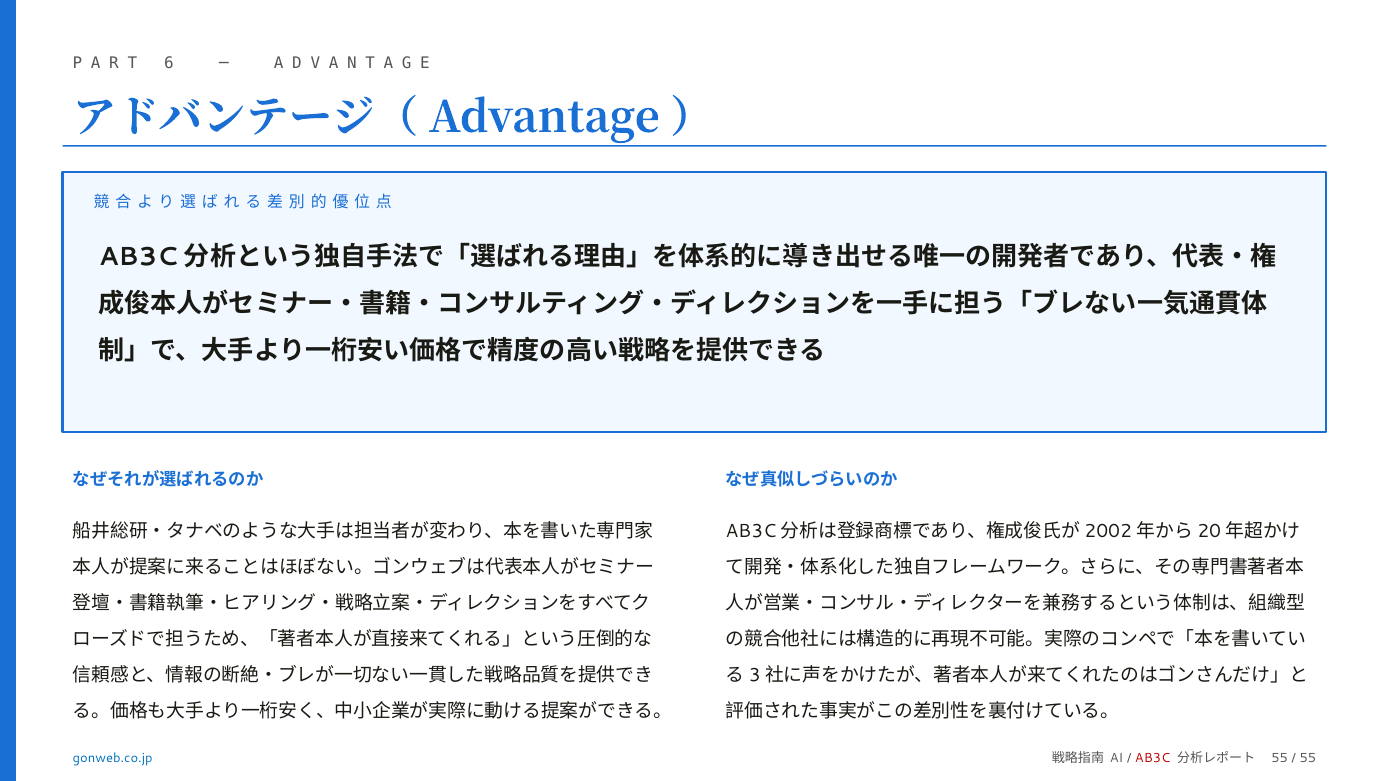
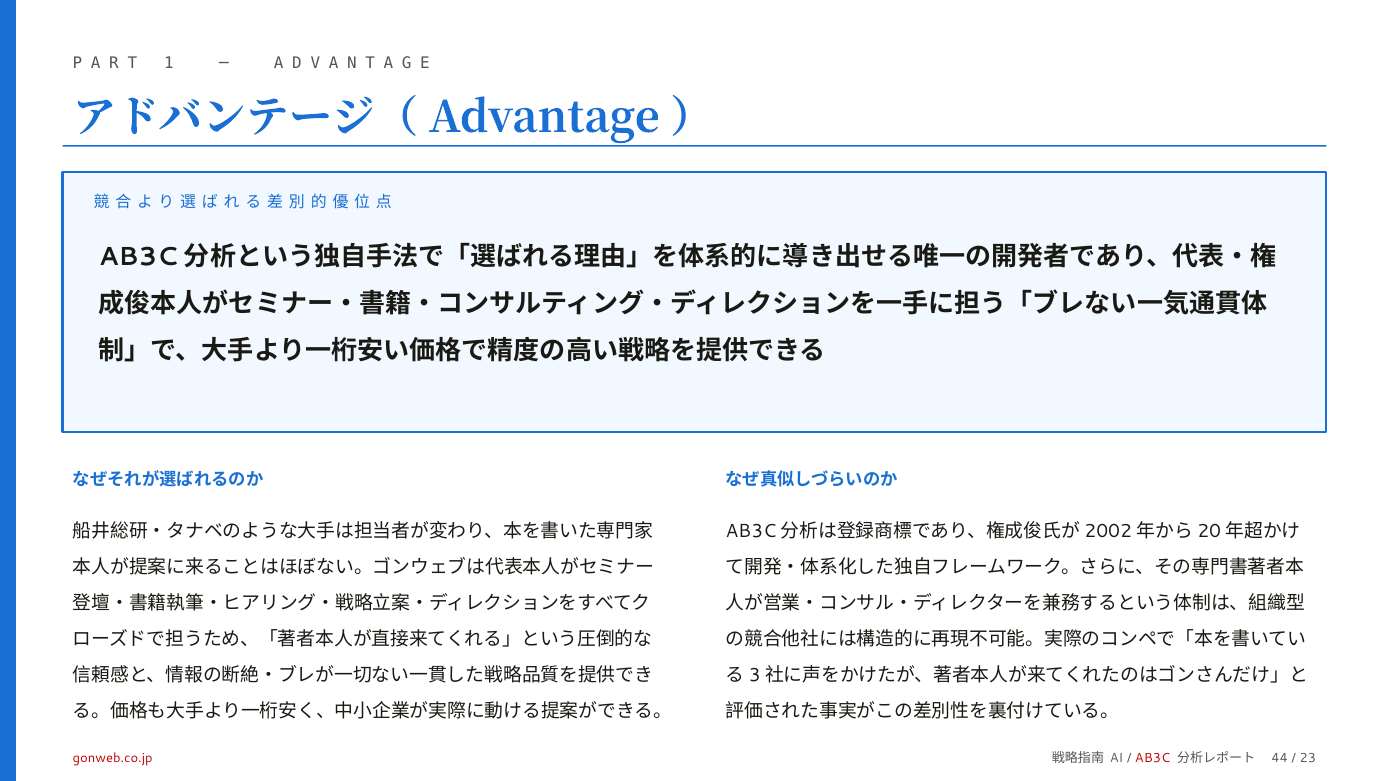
6: 6 -> 1 (169, 64)
gonweb.co.jp colour: blue -> red (113, 759)
55: 55 -> 44 (1280, 759)
55: 55 -> 23 (1308, 759)
